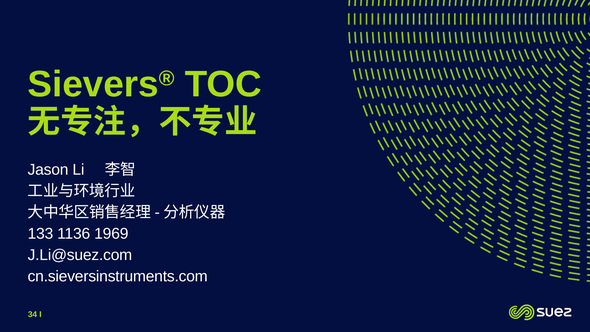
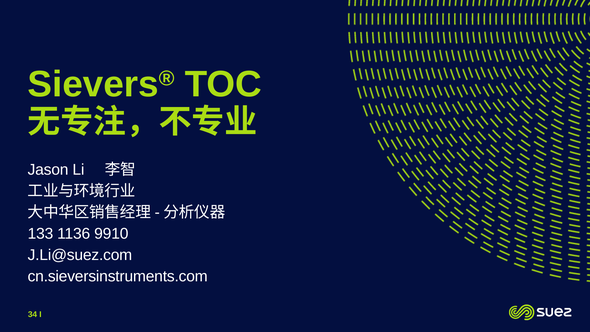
1969: 1969 -> 9910 (111, 234)
